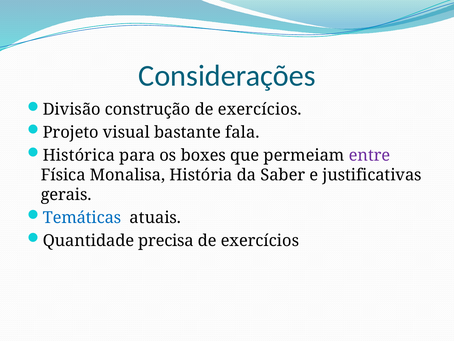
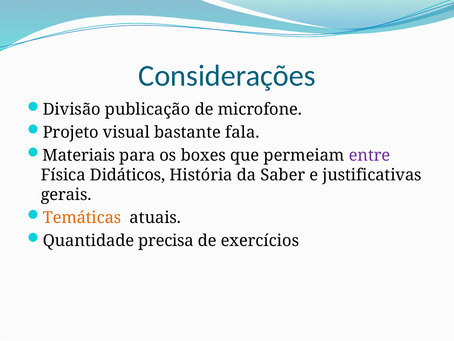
construção: construção -> publicação (148, 109)
exercícios: exercícios -> microfone (260, 109)
Histórica: Histórica -> Materiais (79, 155)
Monalisa: Monalisa -> Didáticos (128, 175)
Temáticas colour: blue -> orange (82, 217)
